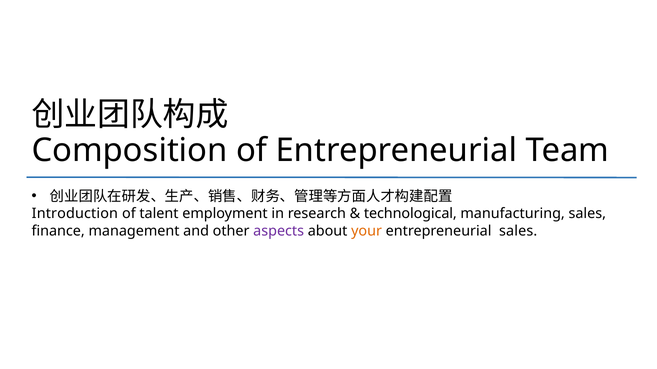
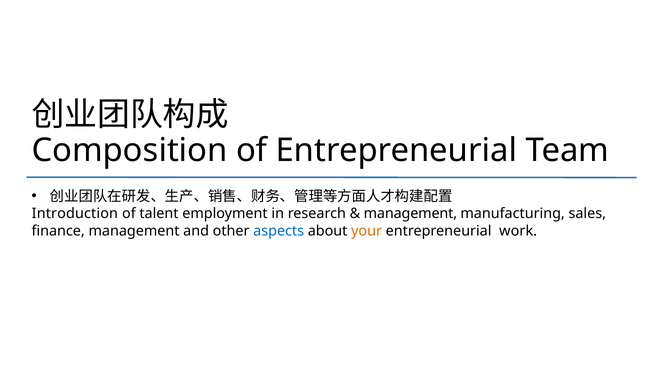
technological: technological -> management (410, 214)
aspects colour: purple -> blue (279, 231)
entrepreneurial sales: sales -> work (518, 231)
